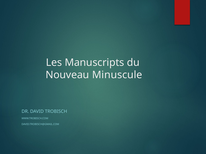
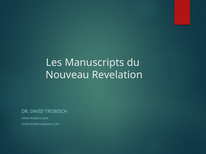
Minuscule: Minuscule -> Revelation (117, 75)
